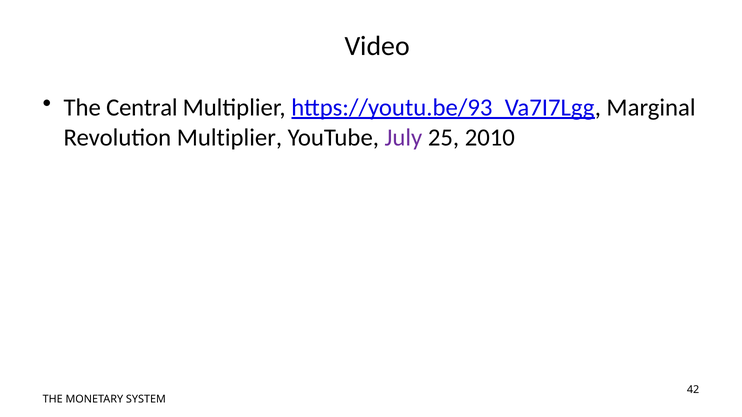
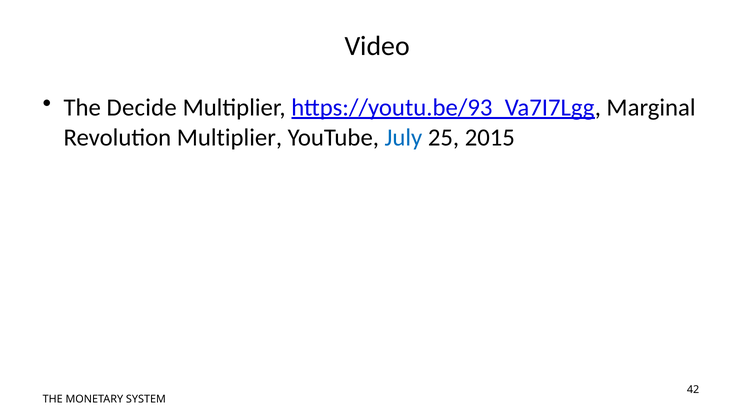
Central: Central -> Decide (142, 107)
July colour: purple -> blue (403, 138)
2010: 2010 -> 2015 (490, 138)
